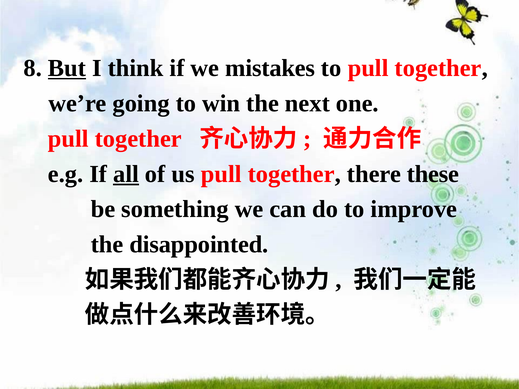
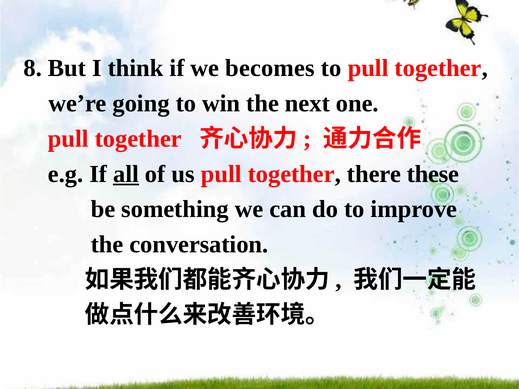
But underline: present -> none (67, 68)
mistakes: mistakes -> becomes (270, 68)
disappointed: disappointed -> conversation (199, 245)
